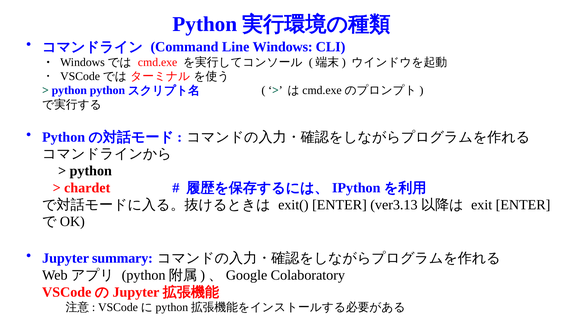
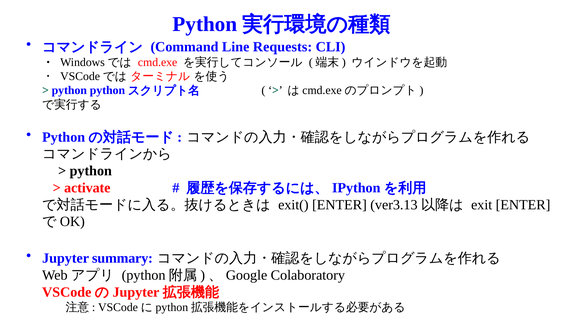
Windows: Windows -> Requests (282, 47)
chardet: chardet -> activate (87, 188)
